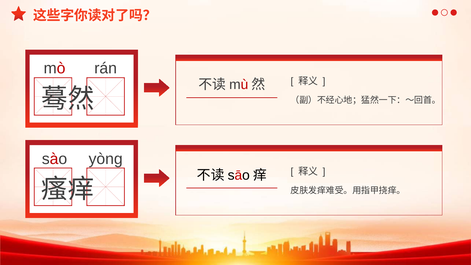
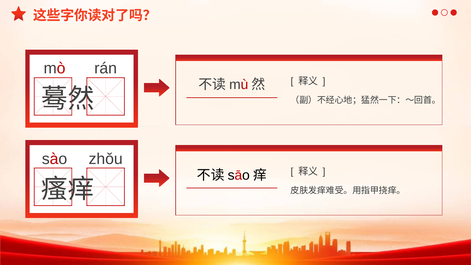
yòng: yòng -> zhǒu (106, 159)
